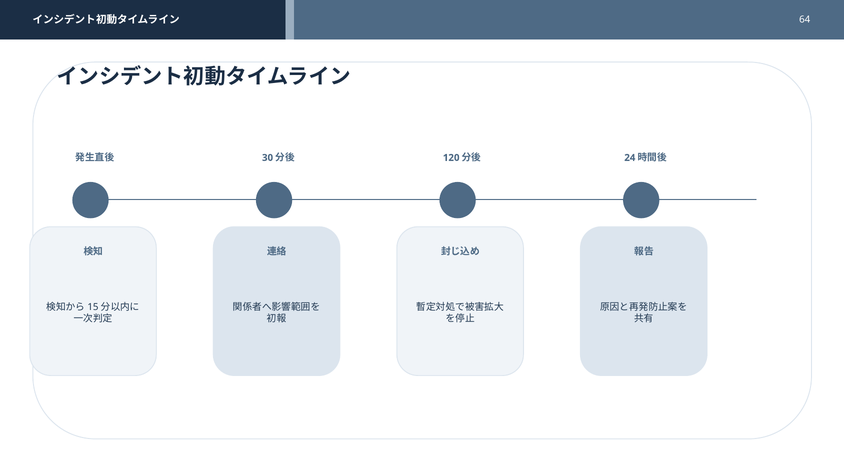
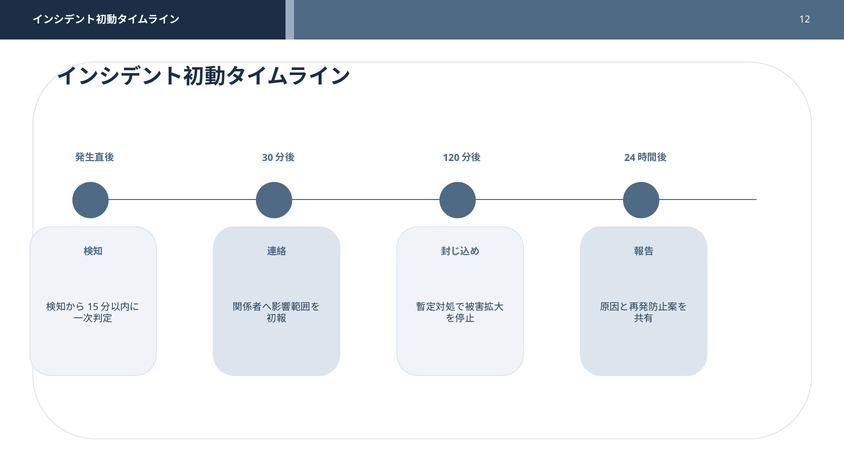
64: 64 -> 12 (805, 20)
